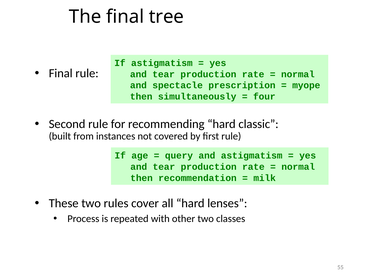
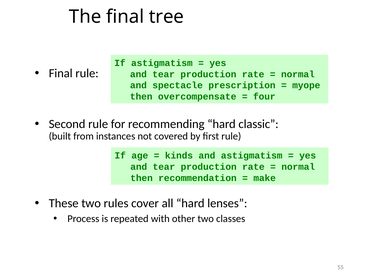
simultaneously: simultaneously -> overcompensate (197, 97)
query: query -> kinds (179, 155)
milk: milk -> make (265, 178)
